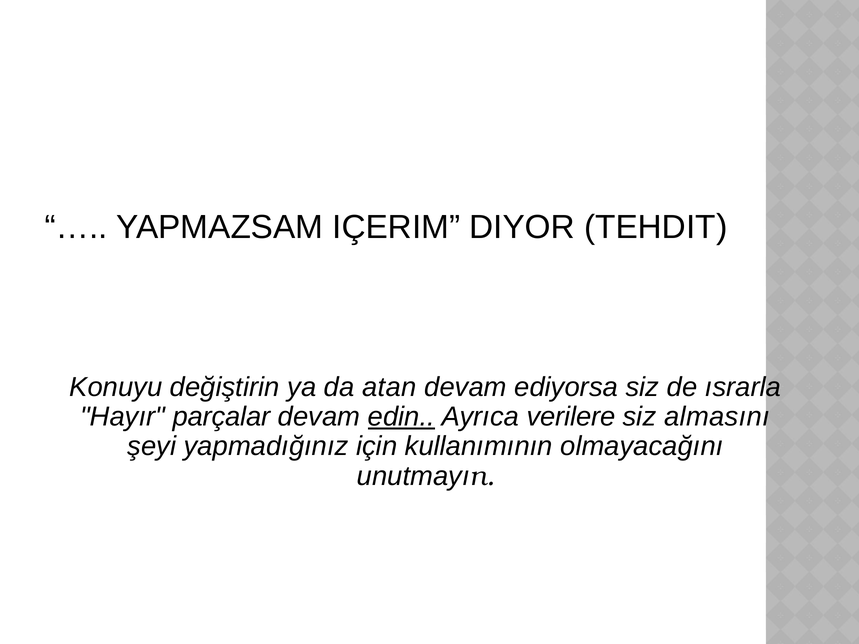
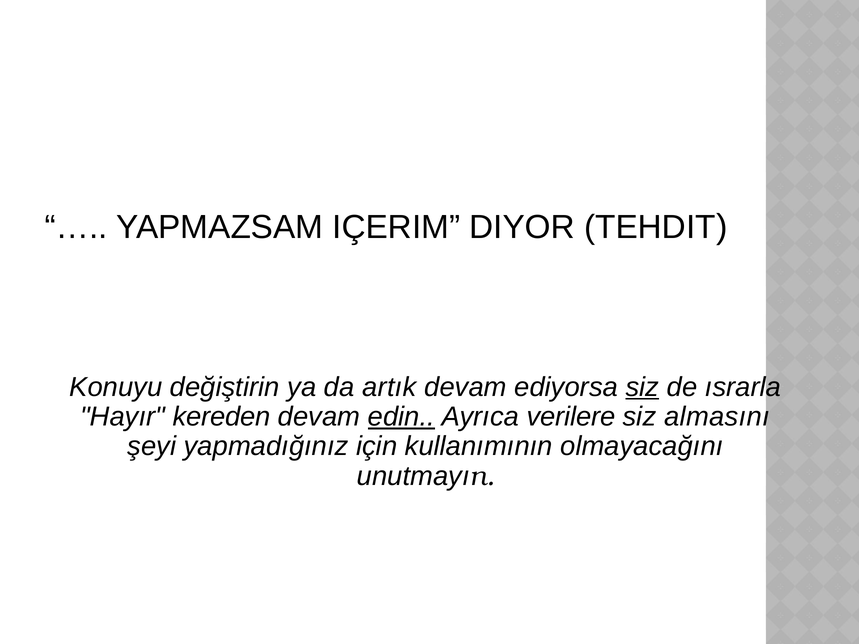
atan: atan -> artık (389, 387)
siz underline: none -> present (642, 387)
parçalar: parçalar -> kereden (222, 417)
